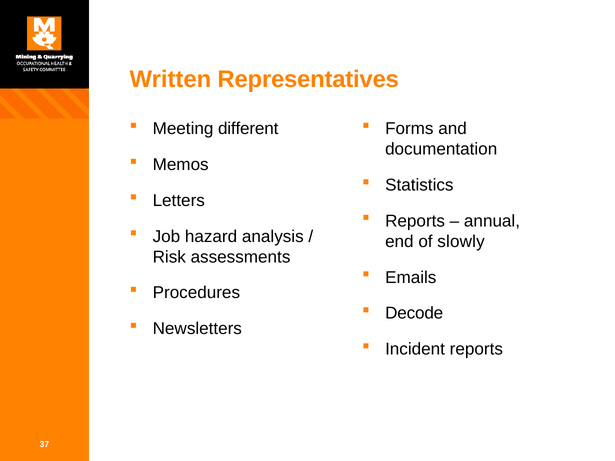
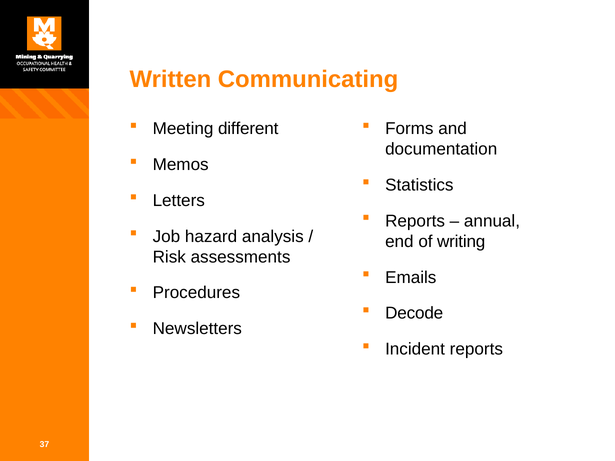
Representatives: Representatives -> Communicating (308, 79)
slowly: slowly -> writing (461, 242)
